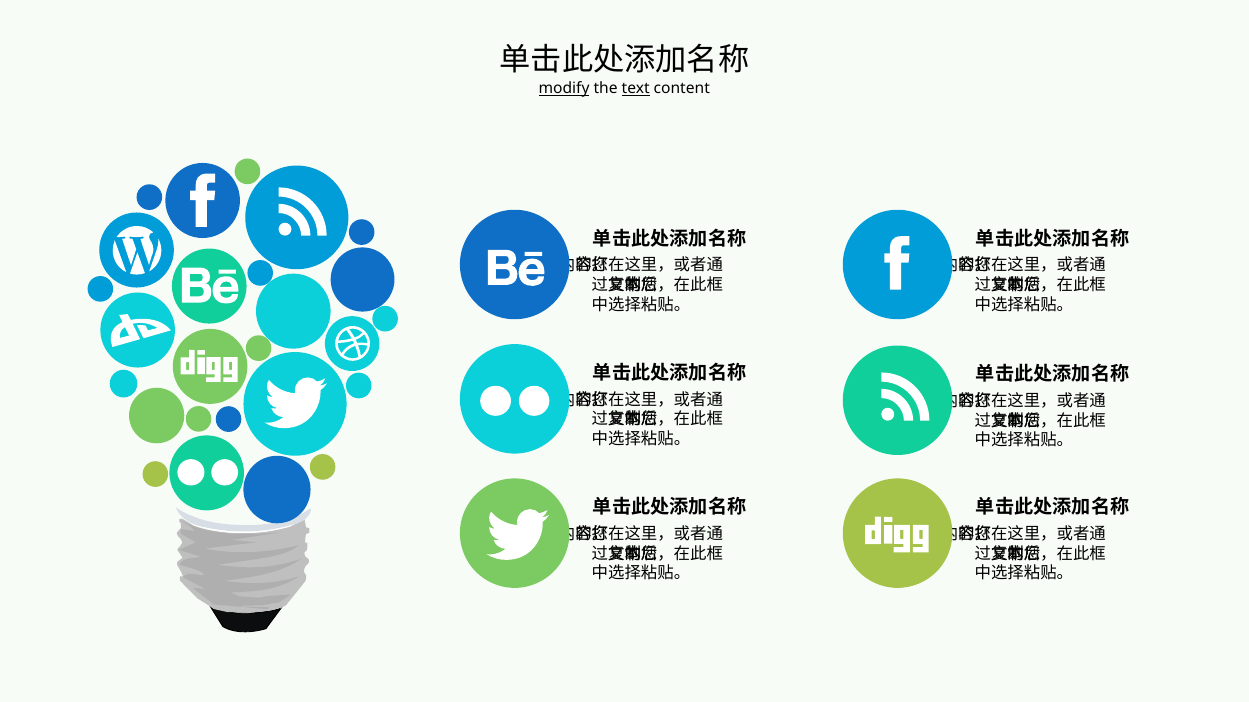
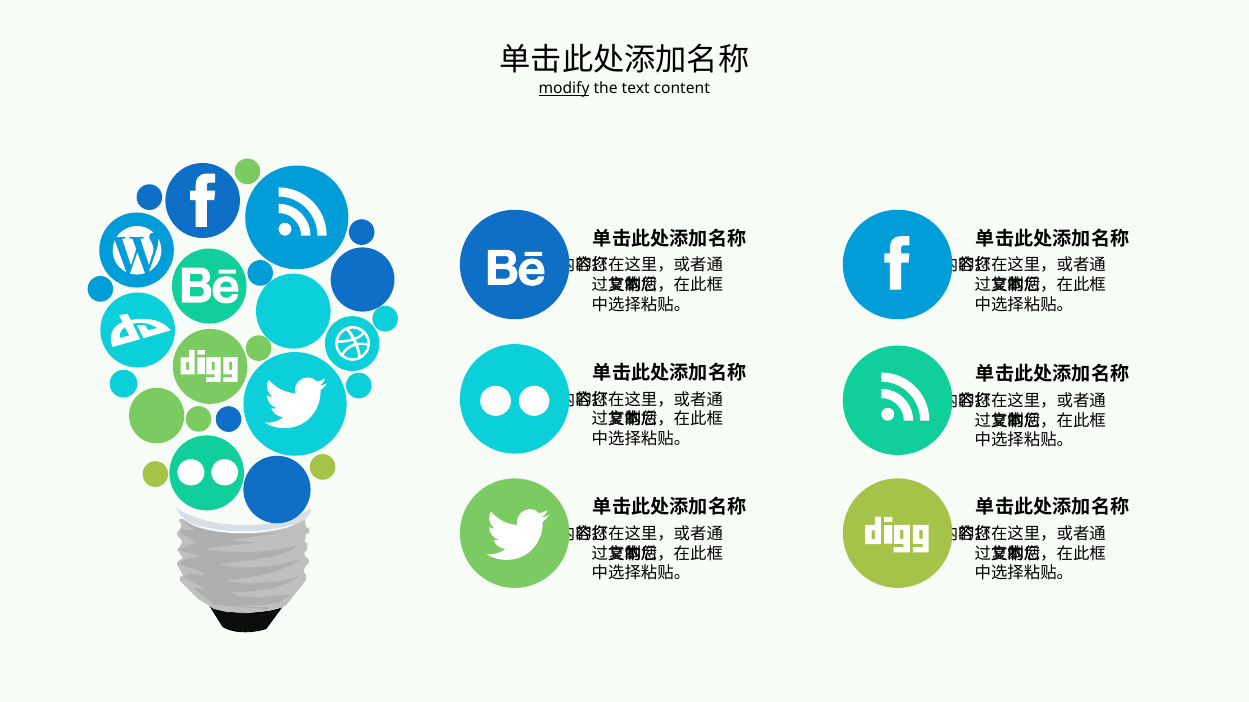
text underline: present -> none (636, 88)
